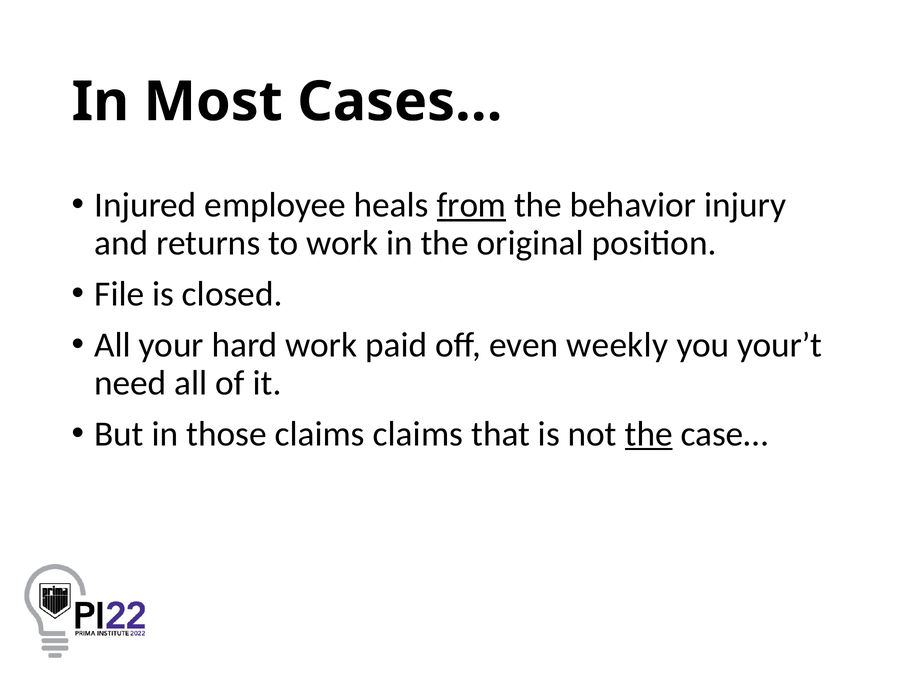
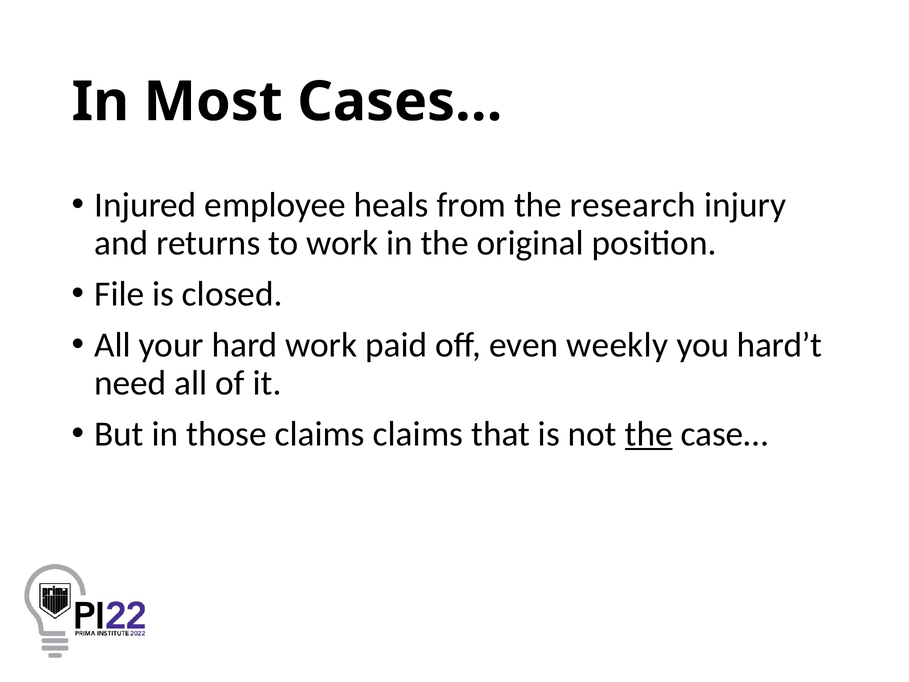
from underline: present -> none (471, 205)
behavior: behavior -> research (633, 205)
your’t: your’t -> hard’t (780, 345)
